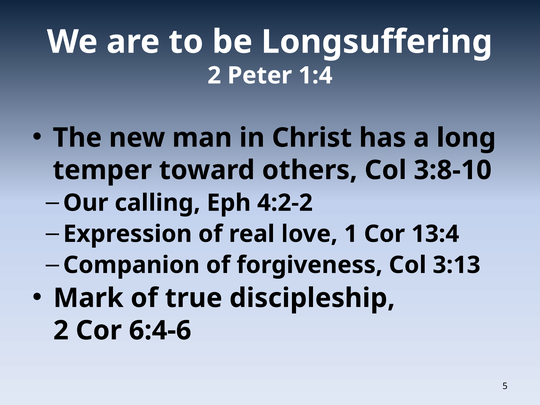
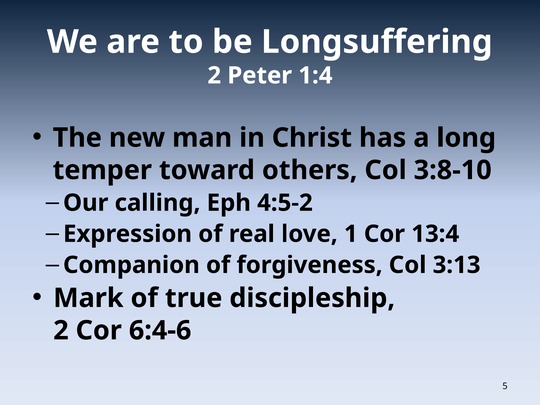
4:2-2: 4:2-2 -> 4:5-2 (285, 203)
